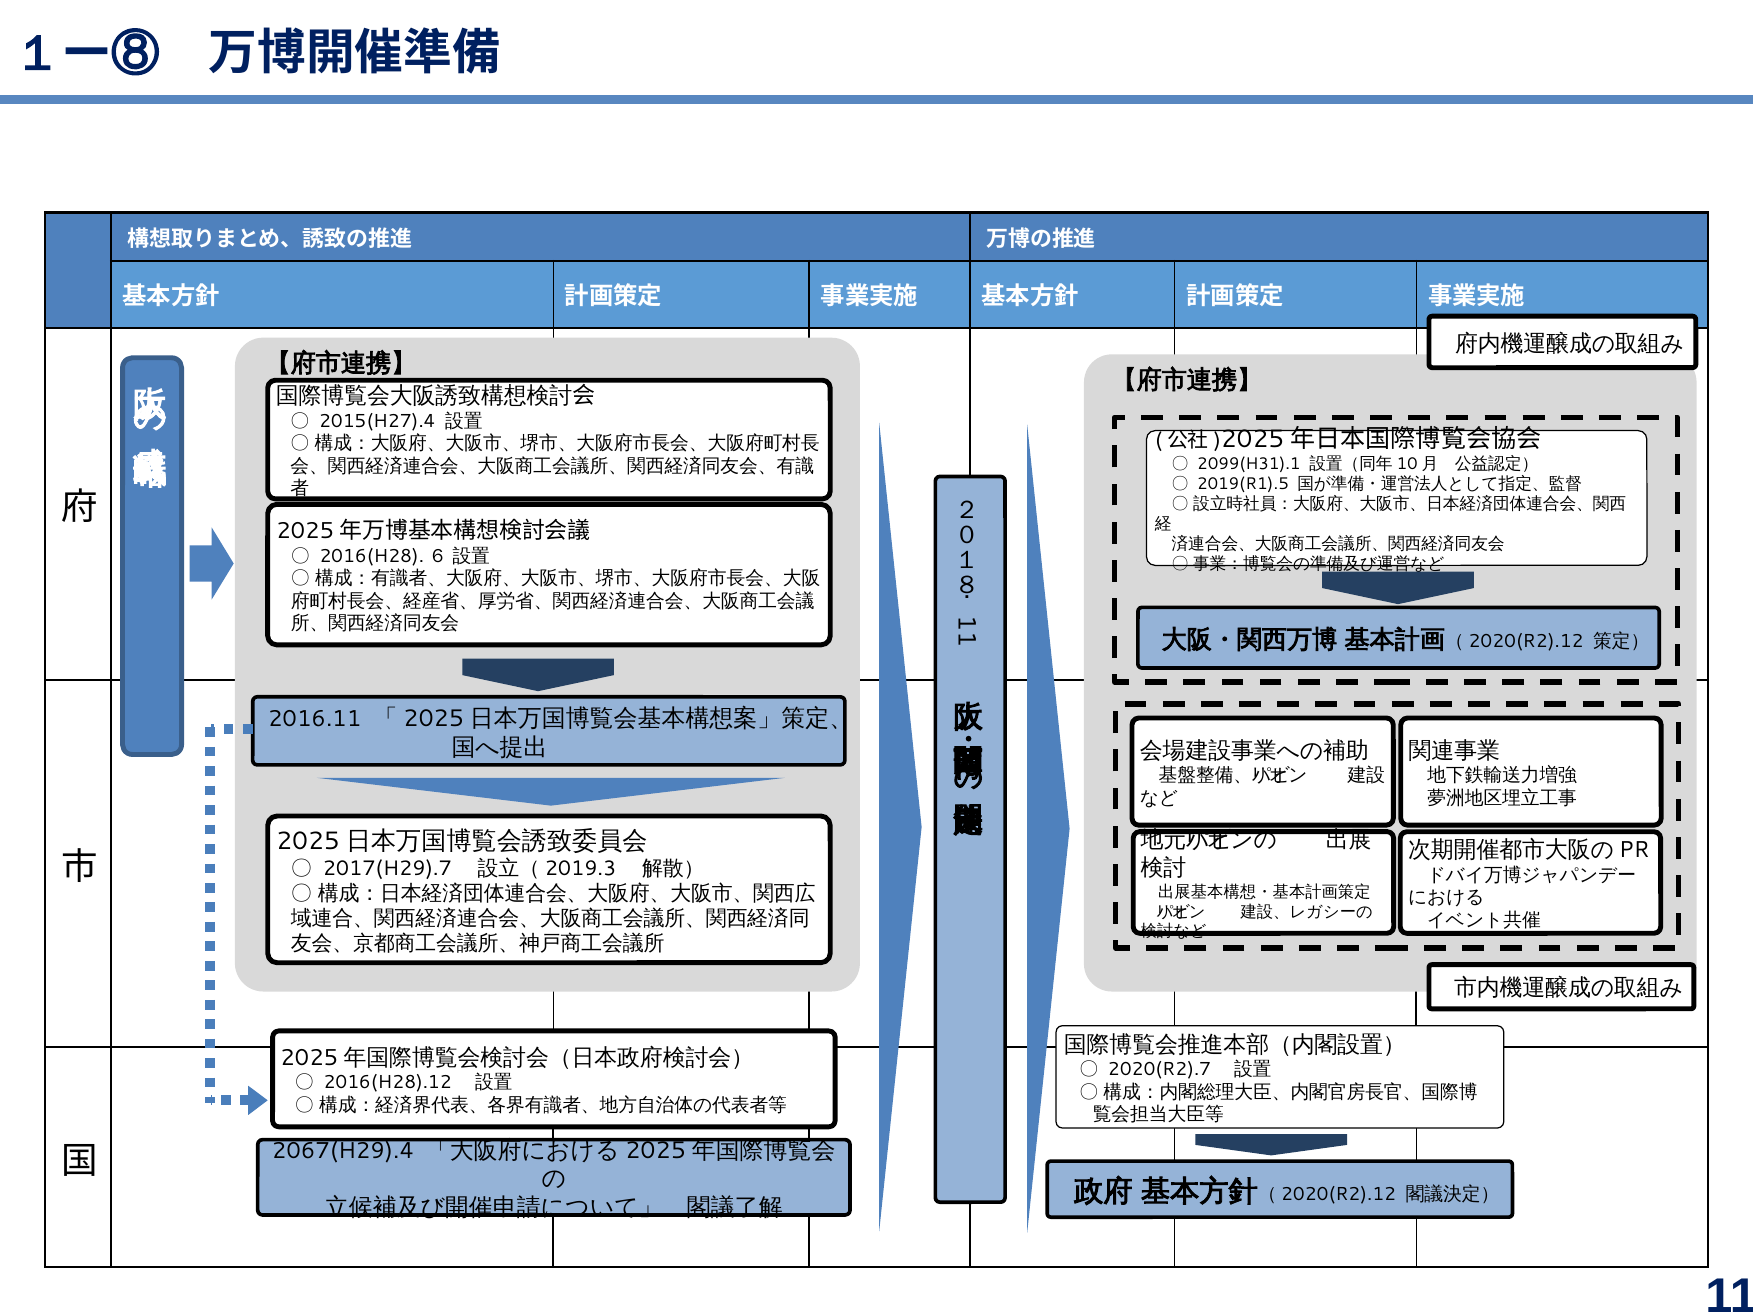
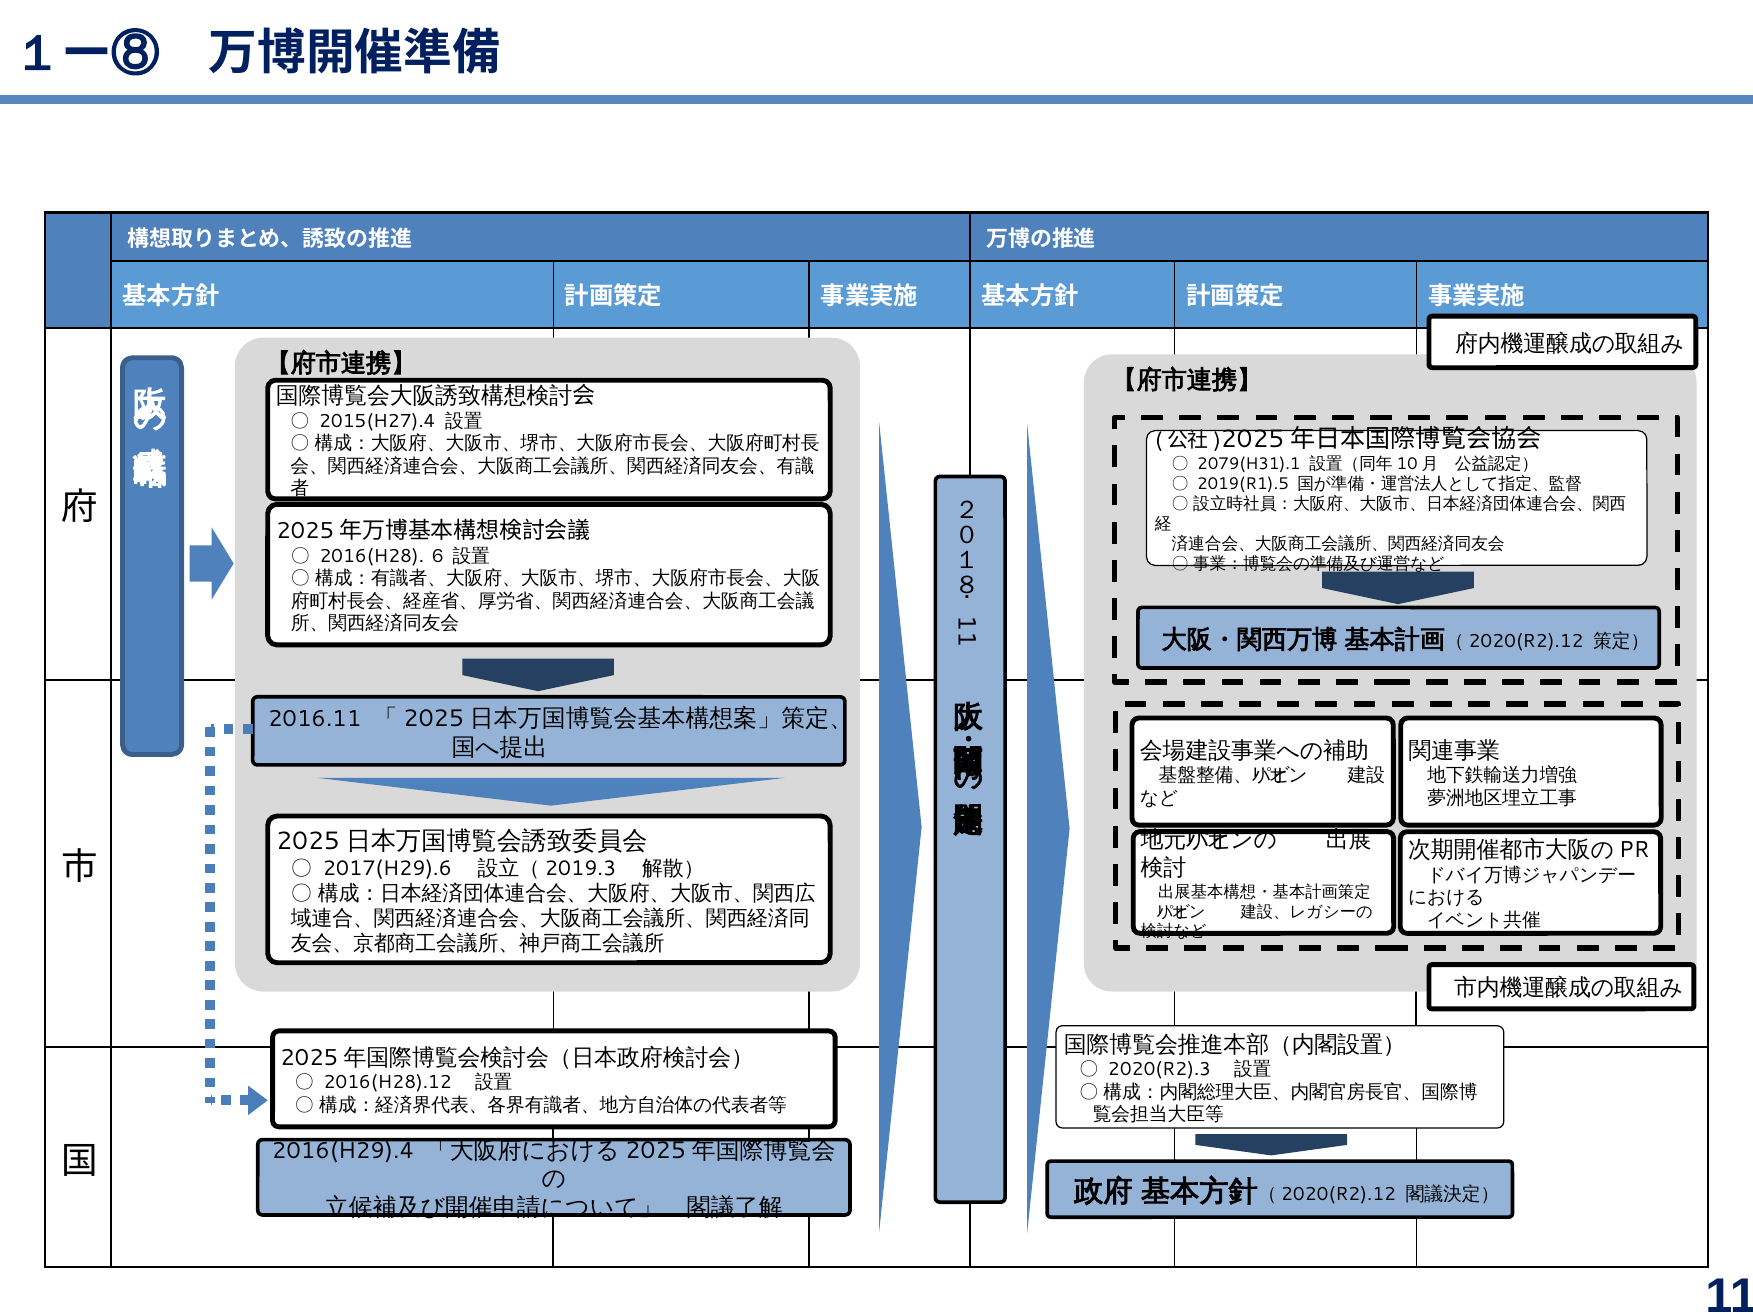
2099(H31).1: 2099(H31).1 -> 2079(H31).1 (1249, 464)
2017(H29).7: 2017(H29).7 -> 2017(H29).6 (387, 868)
2020(R2).7: 2020(R2).7 -> 2020(R2).3 (1160, 1069)
2067(H29).4: 2067(H29).4 -> 2016(H29).4 (343, 1150)
